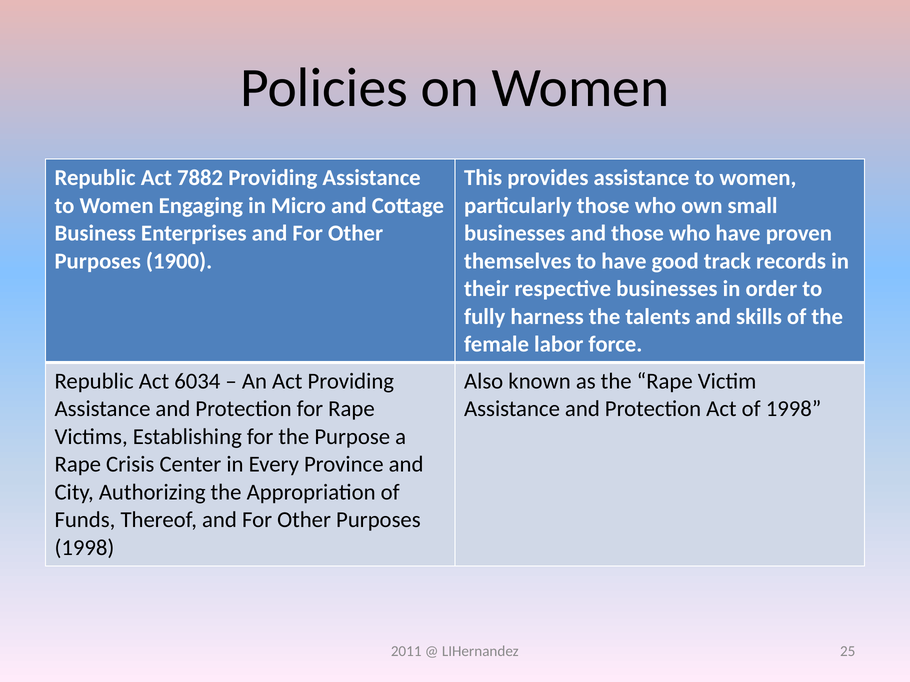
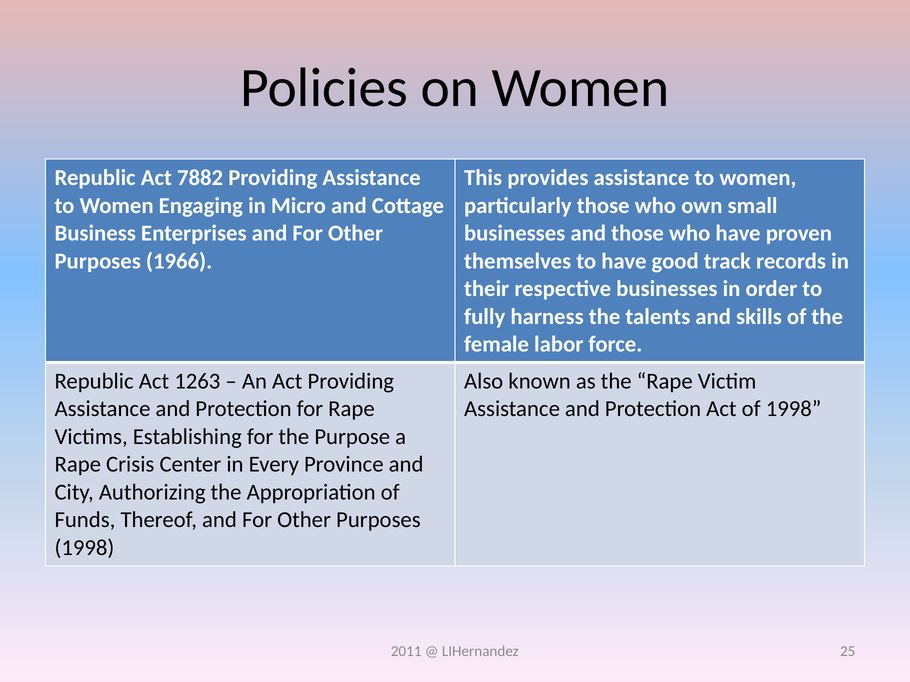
1900: 1900 -> 1966 (179, 261)
6034: 6034 -> 1263 (197, 381)
